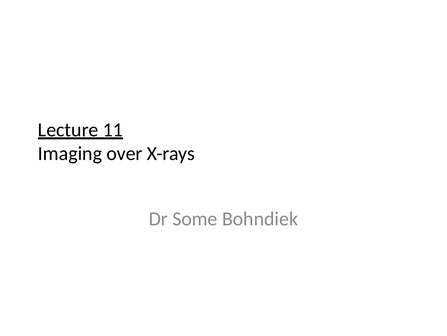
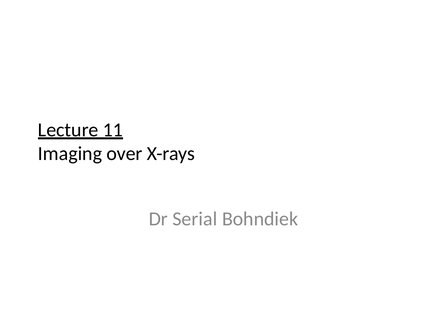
Some: Some -> Serial (195, 219)
